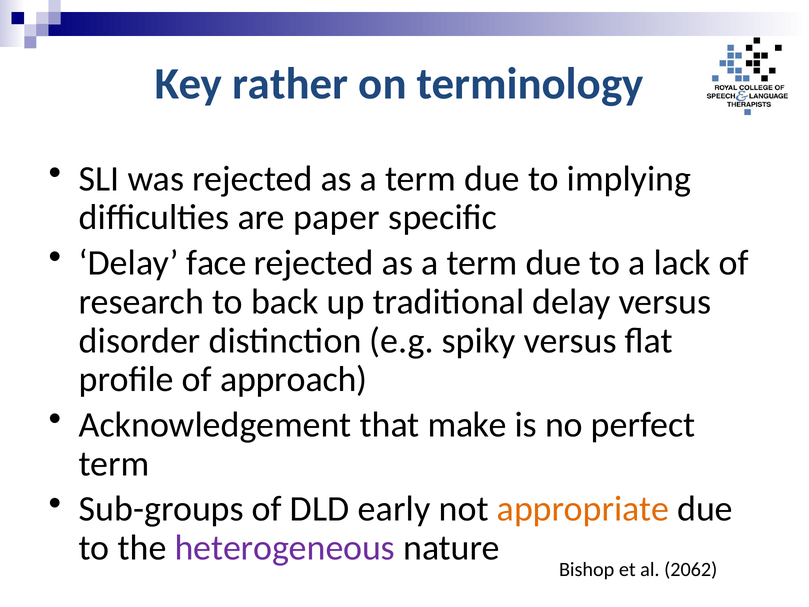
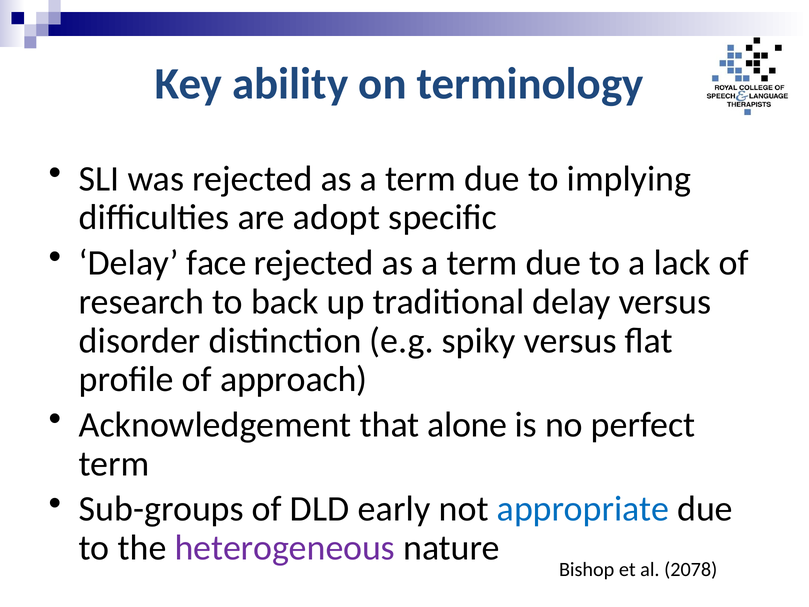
rather: rather -> ability (290, 84)
paper: paper -> adopt (336, 217)
make: make -> alone (467, 425)
appropriate colour: orange -> blue (583, 509)
2062: 2062 -> 2078 (691, 569)
